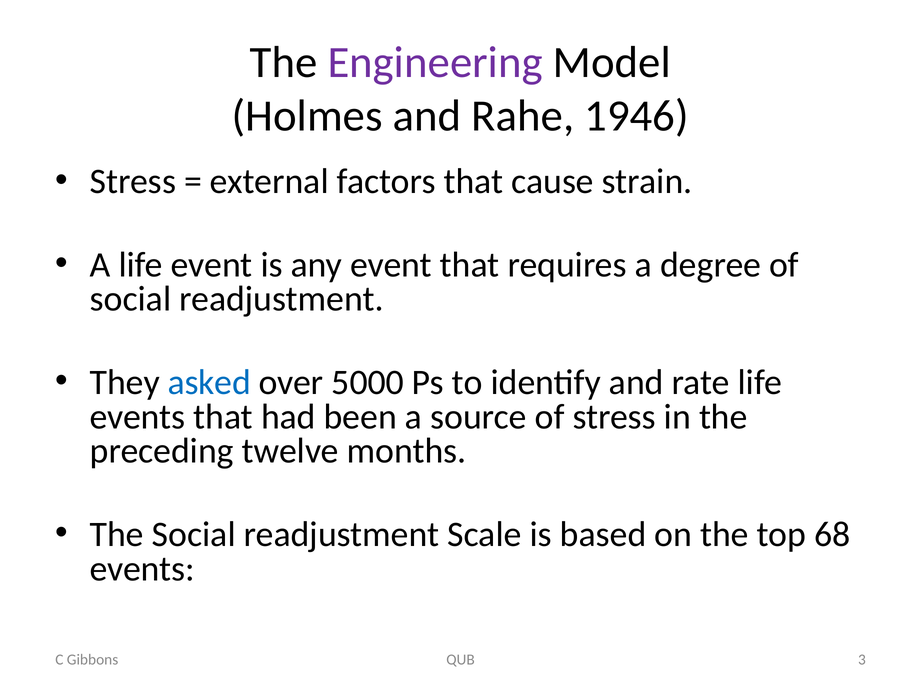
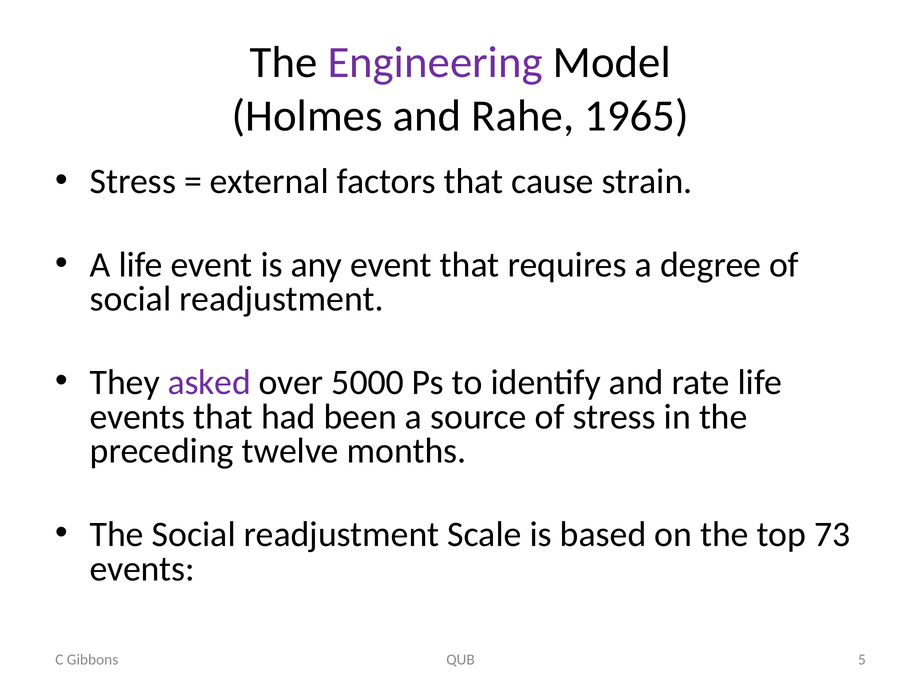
1946: 1946 -> 1965 (637, 116)
asked colour: blue -> purple (209, 382)
68: 68 -> 73 (832, 534)
3: 3 -> 5 (862, 660)
